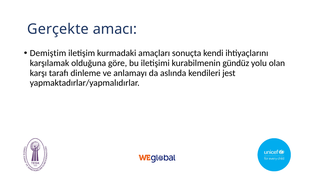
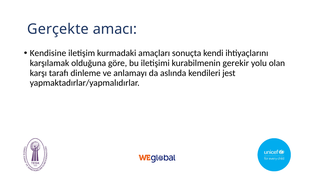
Demiştim: Demiştim -> Kendisine (48, 53)
gündüz: gündüz -> gerekir (236, 63)
